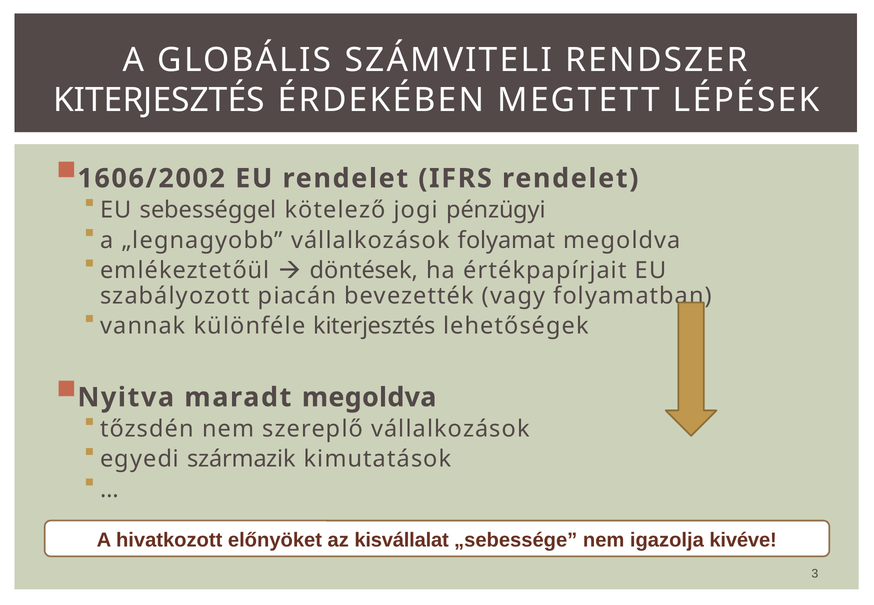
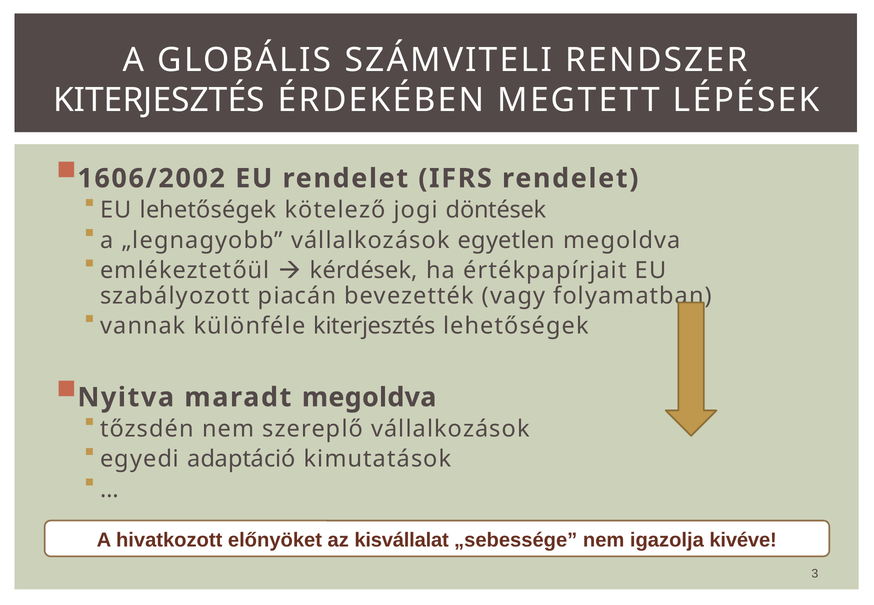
EU sebességgel: sebességgel -> lehetőségek (208, 210)
pénzügyi: pénzügyi -> döntések (496, 210)
folyamat: folyamat -> egyetlen (506, 240)
döntések: döntések -> kérdések (364, 271)
származik: származik -> adaptáció (241, 459)
